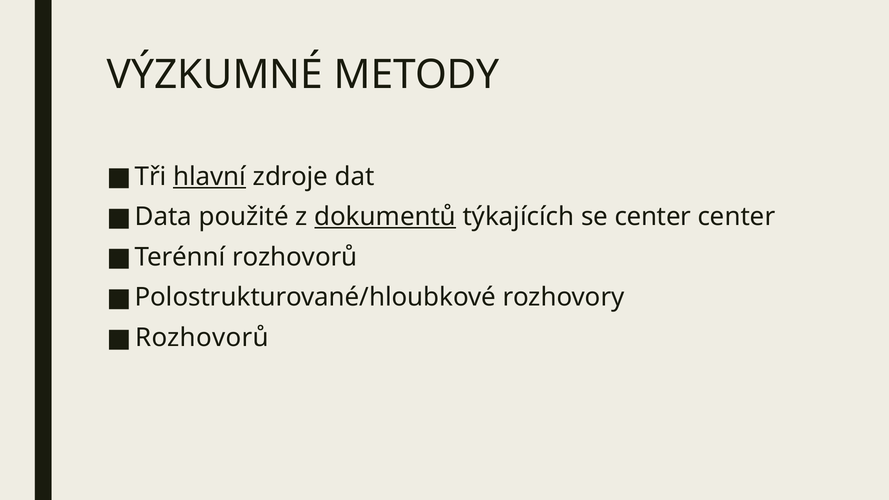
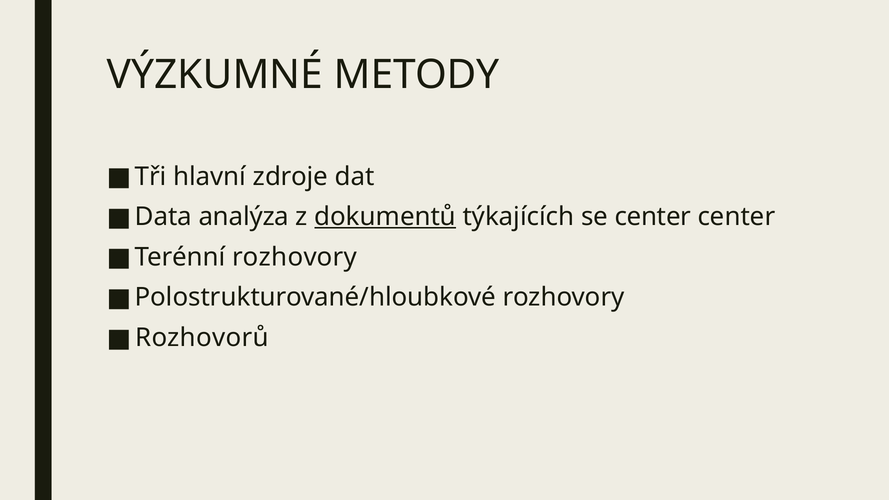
hlavní underline: present -> none (210, 177)
použité: použité -> analýza (244, 217)
Terénní rozhovorů: rozhovorů -> rozhovory (295, 257)
